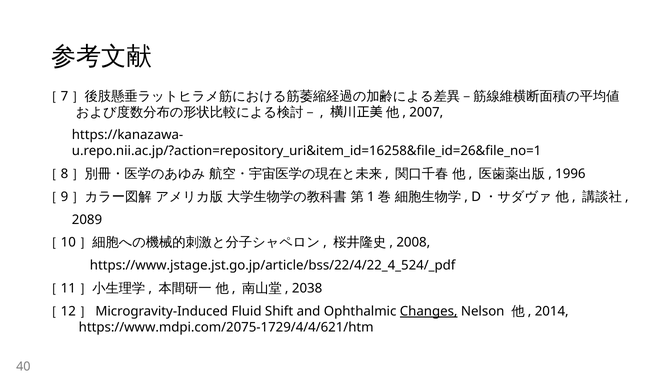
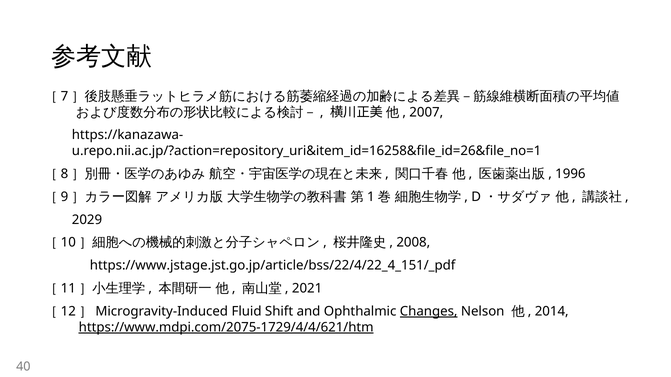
2089: 2089 -> 2029 (87, 220)
https://www.jstage.jst.go.jp/article/bss/22/4/22_4_524/_pdf: https://www.jstage.jst.go.jp/article/bss/22/4/22_4_524/_pdf -> https://www.jstage.jst.go.jp/article/bss/22/4/22_4_151/_pdf (273, 266)
2038: 2038 -> 2021 (307, 289)
https://www.mdpi.com/2075-1729/4/4/621/htm underline: none -> present (226, 328)
